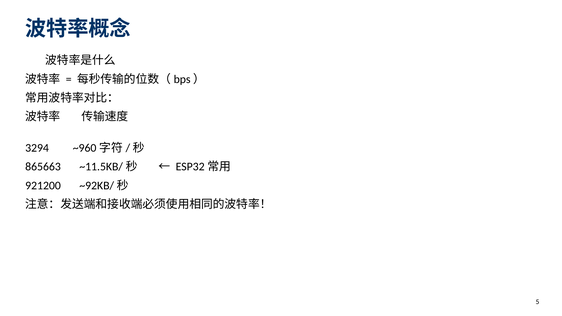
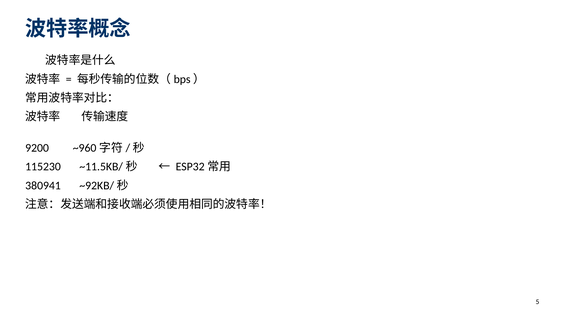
3294: 3294 -> 9200 (37, 148)
865663: 865663 -> 115230 (43, 167)
921200: 921200 -> 380941 (43, 186)
